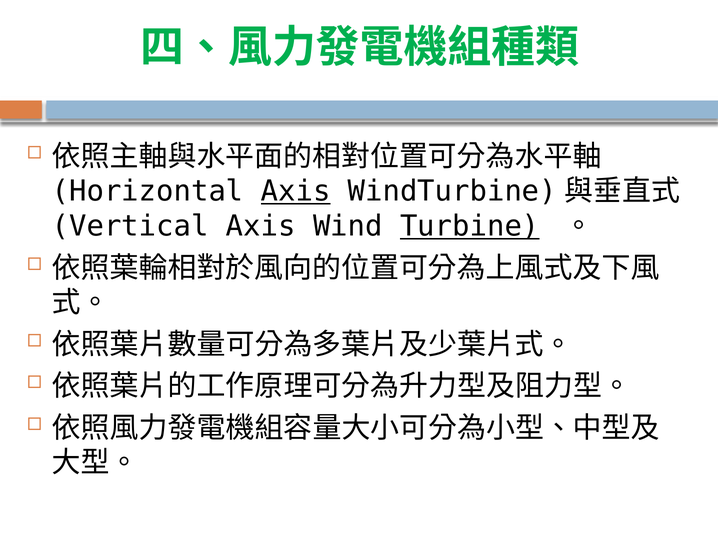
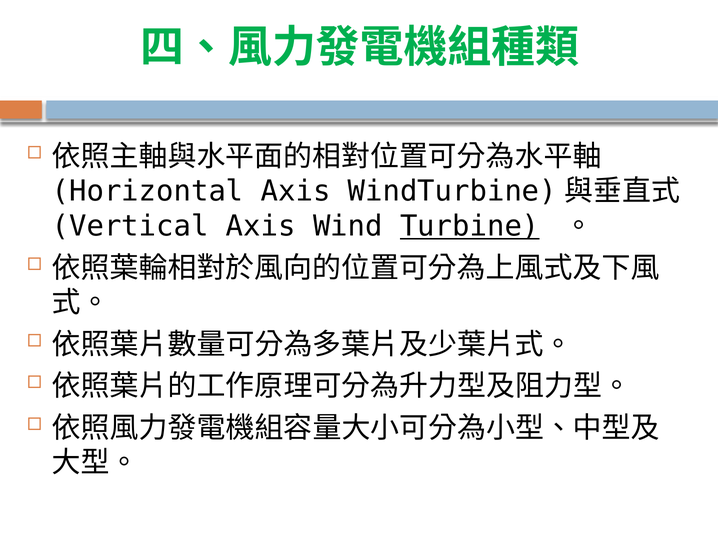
Axis underline: present -> none (296, 191)
